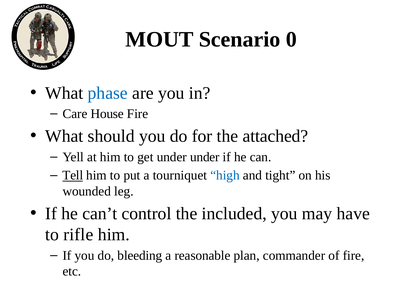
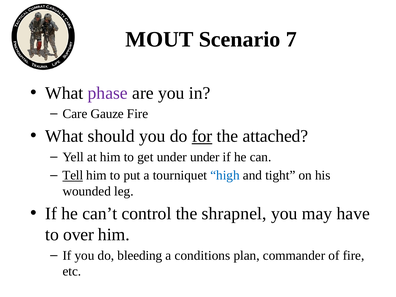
0: 0 -> 7 (291, 39)
phase colour: blue -> purple (108, 93)
House: House -> Gauze (107, 114)
for underline: none -> present (202, 136)
included: included -> shrapnel (234, 214)
rifle: rifle -> over (79, 235)
reasonable: reasonable -> conditions (202, 255)
